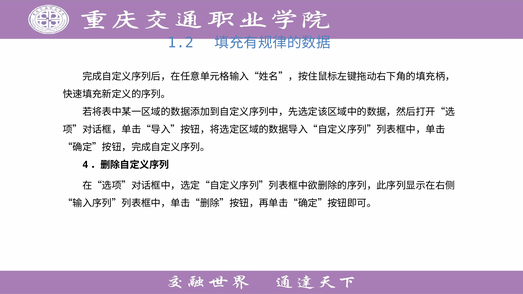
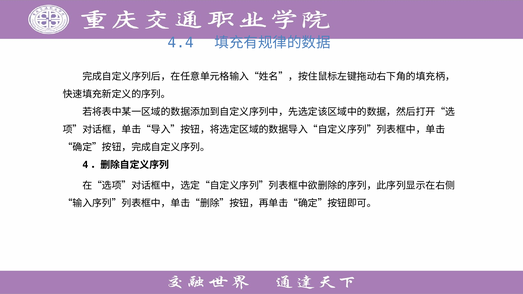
1.2: 1.2 -> 4.4 (181, 43)
